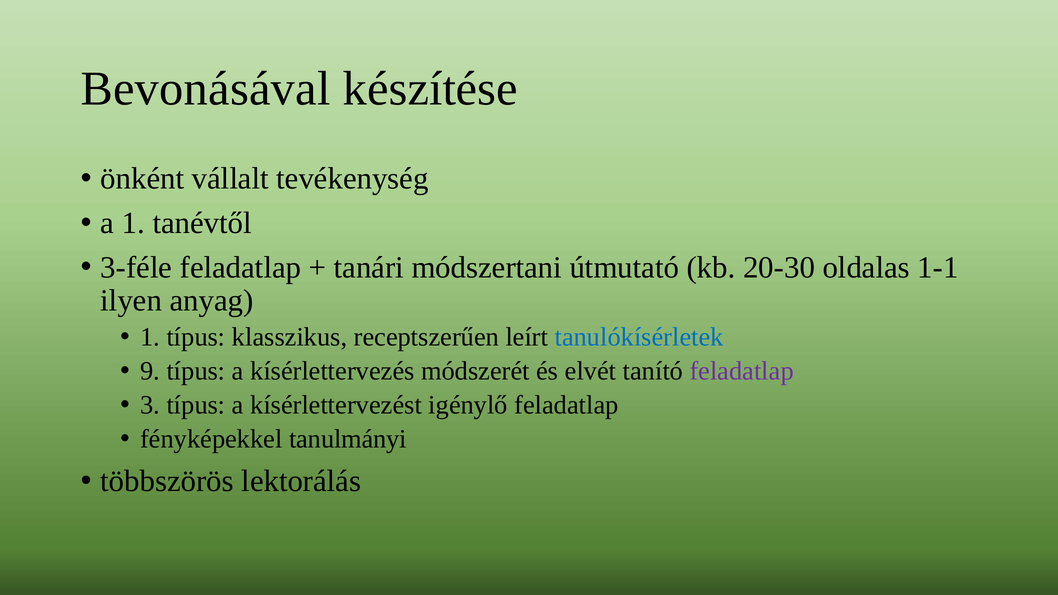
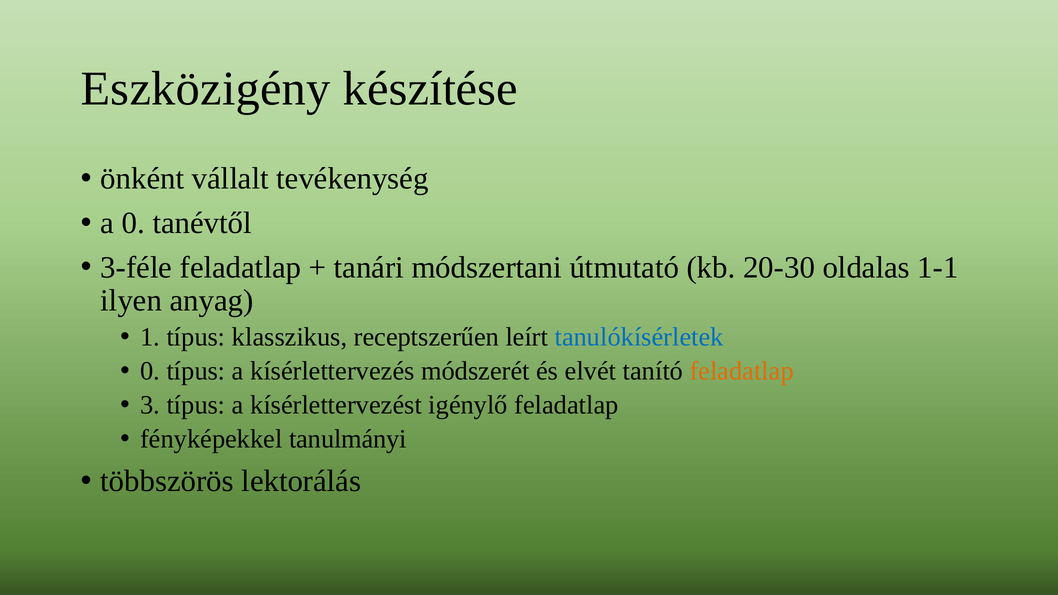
Bevonásával: Bevonásával -> Eszközigény (206, 89)
a 1: 1 -> 0 (133, 223)
9: 9 -> 0 (150, 371)
feladatlap colour: purple -> orange (742, 371)
